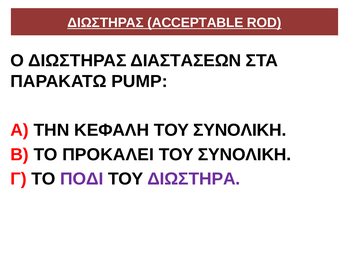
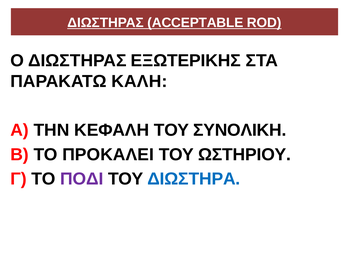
ΔΙΑΣΤΑΣΕΩΝ: ΔΙΑΣΤΑΣΕΩΝ -> ΕΞΩΤΕΡΙΚΗΣ (186, 61)
PUMP: PUMP -> ΚΑΛΗ (139, 82)
ΣΥΝΟΛΙΚΗ: ΣΥΝΟΛΙΚΗ -> ΩΣΤΗΡΙΟΥ (245, 155)
ΔΙΩΣΤΗΡΑ colour: purple -> blue (194, 179)
